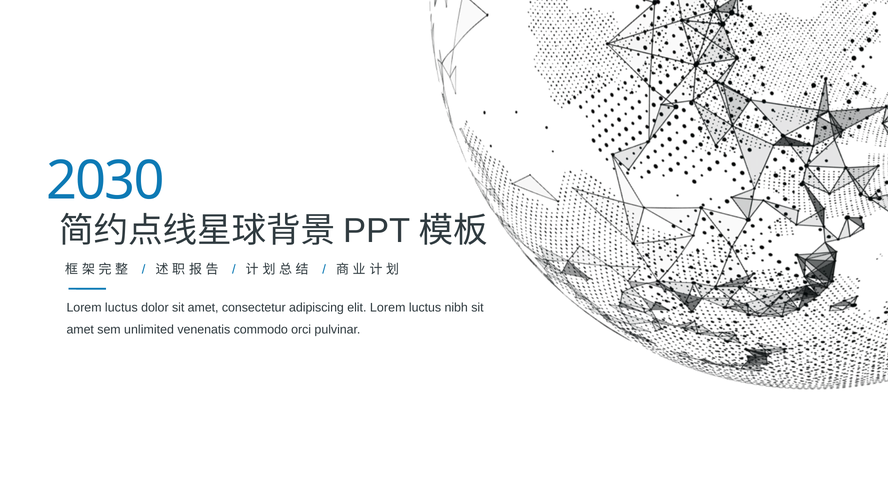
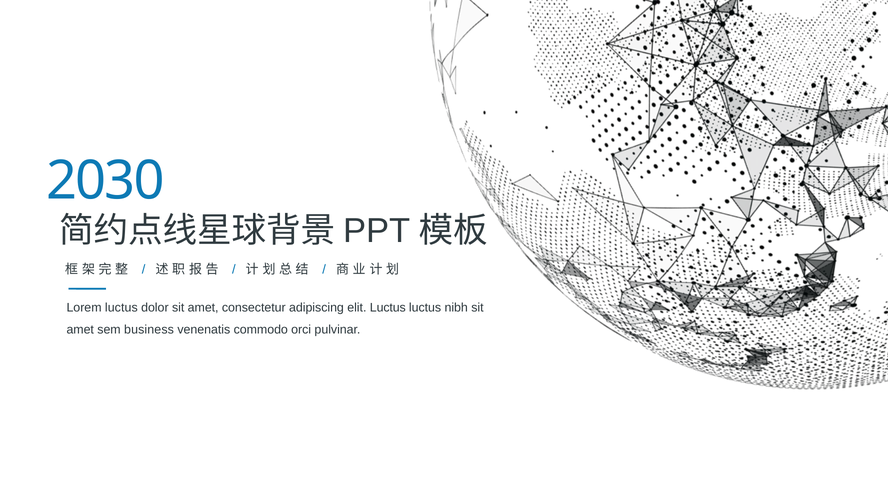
elit Lorem: Lorem -> Luctus (388, 307)
unlimited: unlimited -> business (149, 330)
